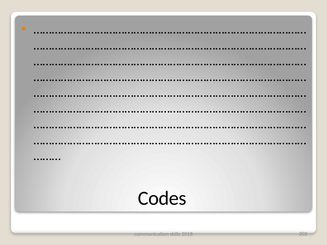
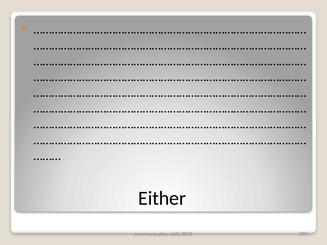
Codes: Codes -> Either (162, 198)
